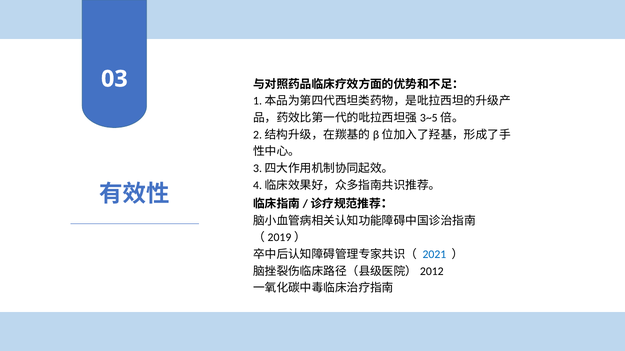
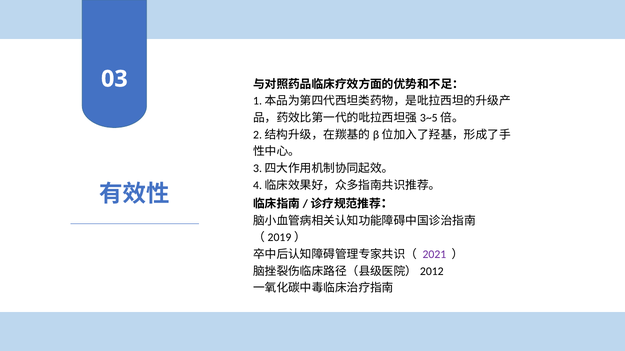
2021 colour: blue -> purple (434, 255)
